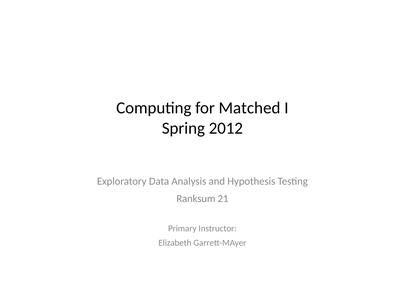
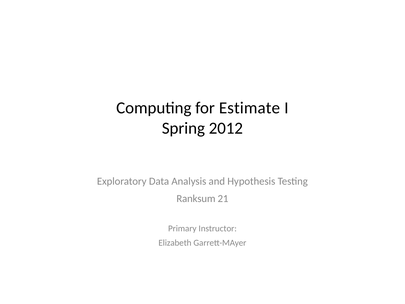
Matched: Matched -> Estimate (249, 108)
